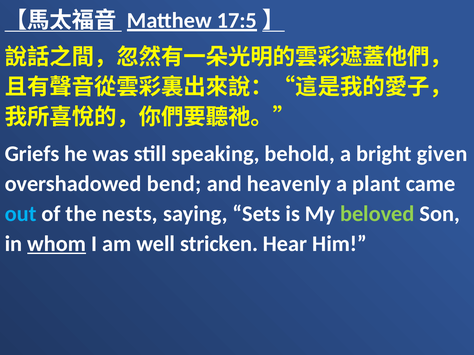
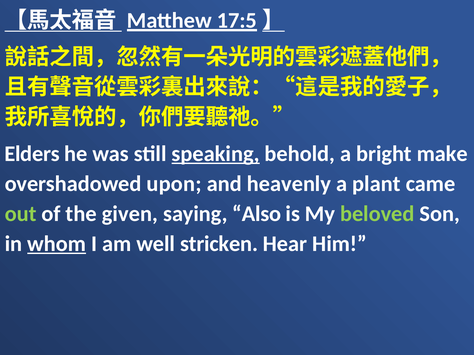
Griefs: Griefs -> Elders (32, 154)
speaking underline: none -> present (216, 154)
given: given -> make (442, 154)
bend: bend -> upon (174, 184)
out colour: light blue -> light green (21, 214)
nests: nests -> given (130, 214)
Sets: Sets -> Also (257, 214)
